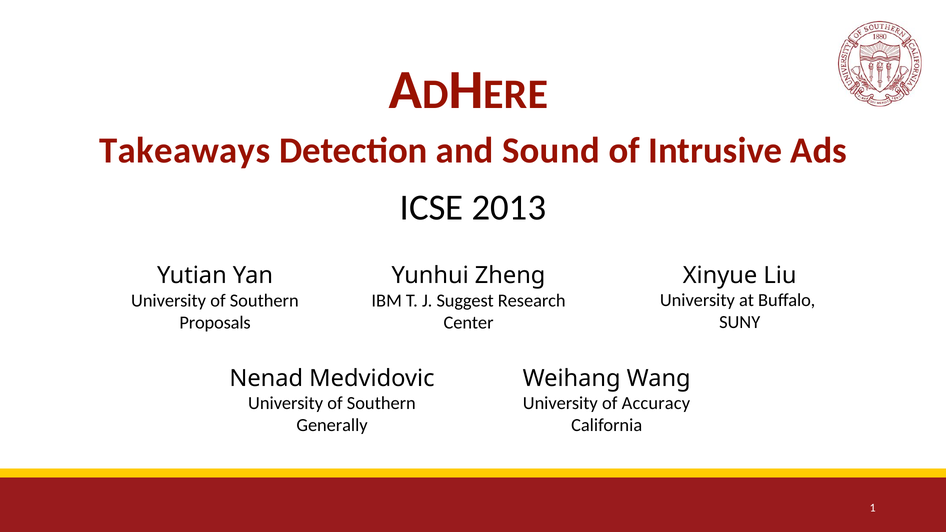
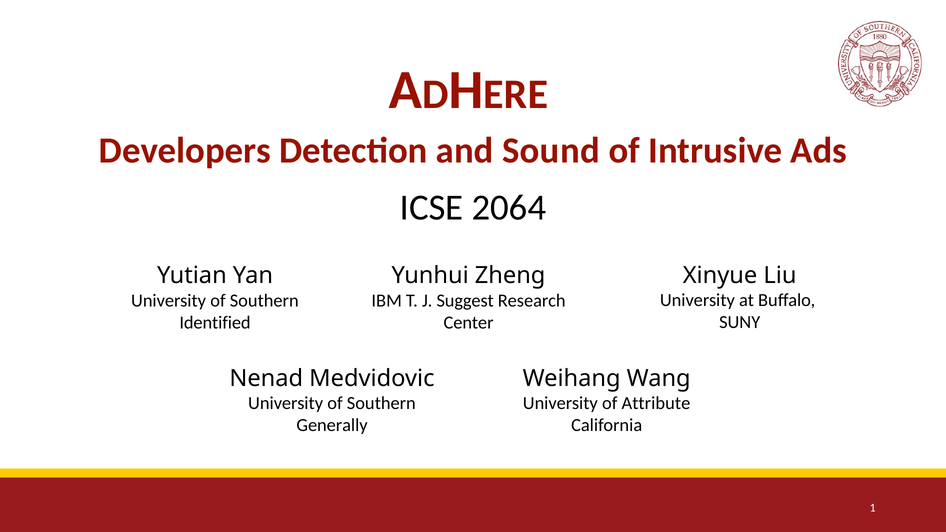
Takeaways: Takeaways -> Developers (185, 151)
2013: 2013 -> 2064 (509, 208)
Proposals: Proposals -> Identified (215, 323)
Accuracy: Accuracy -> Attribute (656, 403)
